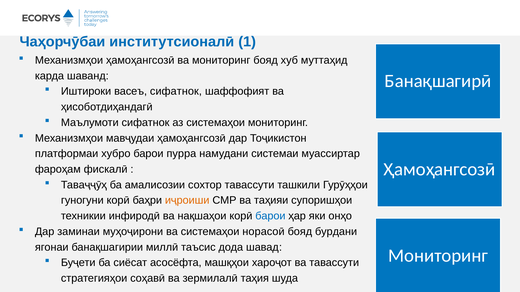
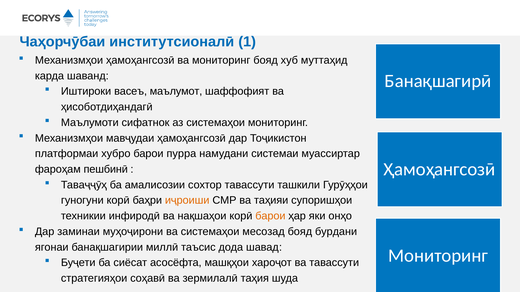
васеъ сифатнок: сифатнок -> маълумот (176, 92)
фискалӣ: фискалӣ -> пешбинӣ (106, 170)
барои colour: blue -> orange (270, 216)
норасоӣ: норасоӣ -> месозад (264, 232)
